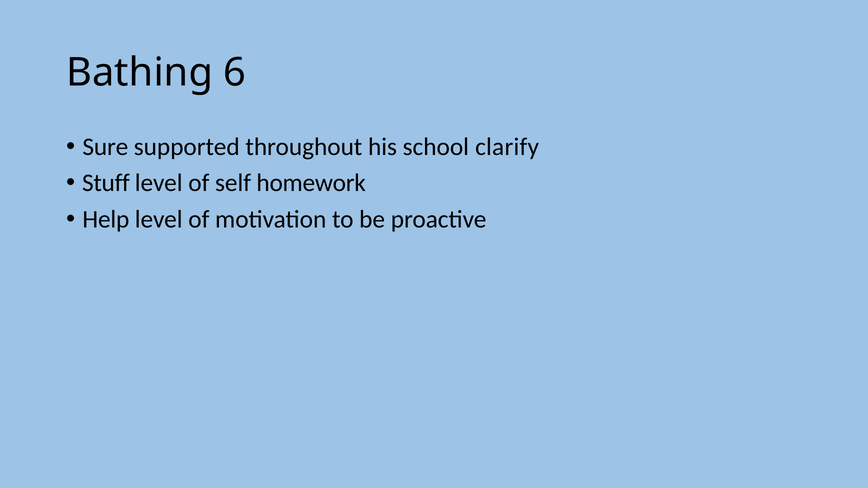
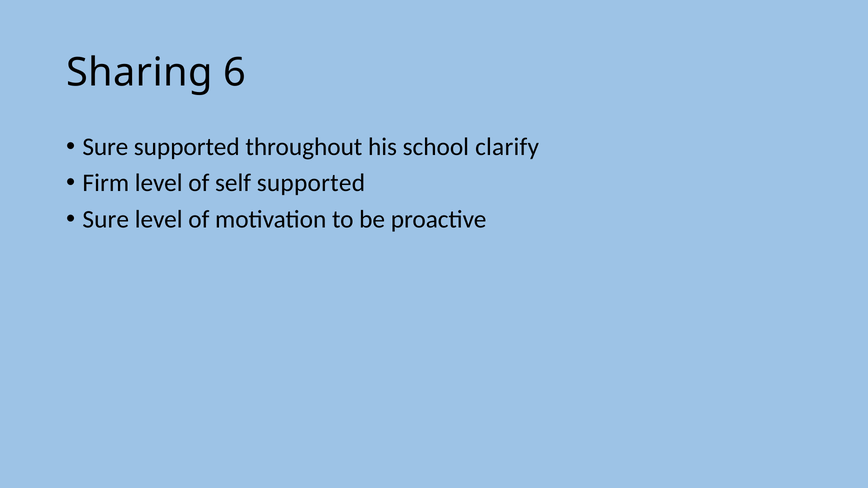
Bathing: Bathing -> Sharing (139, 73)
Stuff: Stuff -> Firm (106, 183)
self homework: homework -> supported (311, 183)
Help: Help -> Sure (106, 220)
